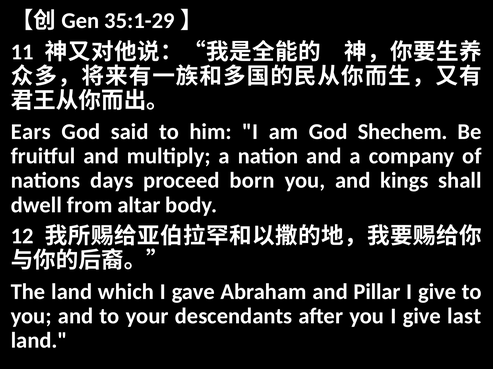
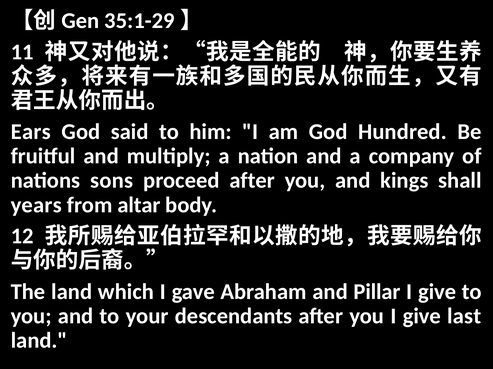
Shechem: Shechem -> Hundred (402, 132)
days: days -> sons (112, 181)
proceed born: born -> after (252, 181)
dwell: dwell -> years (36, 205)
